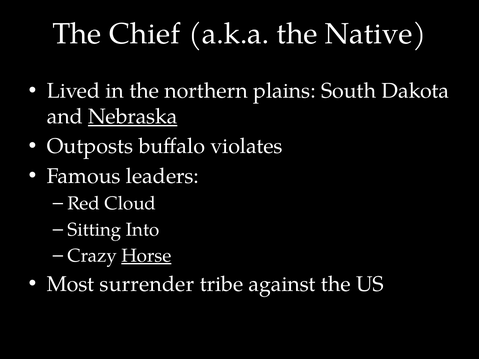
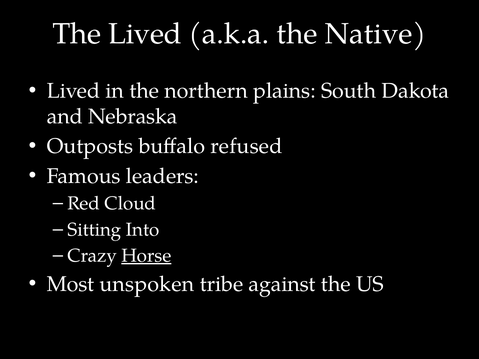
The Chief: Chief -> Lived (145, 34)
Nebraska underline: present -> none (133, 116)
violates: violates -> refused (246, 146)
surrender: surrender -> unspoken (147, 284)
